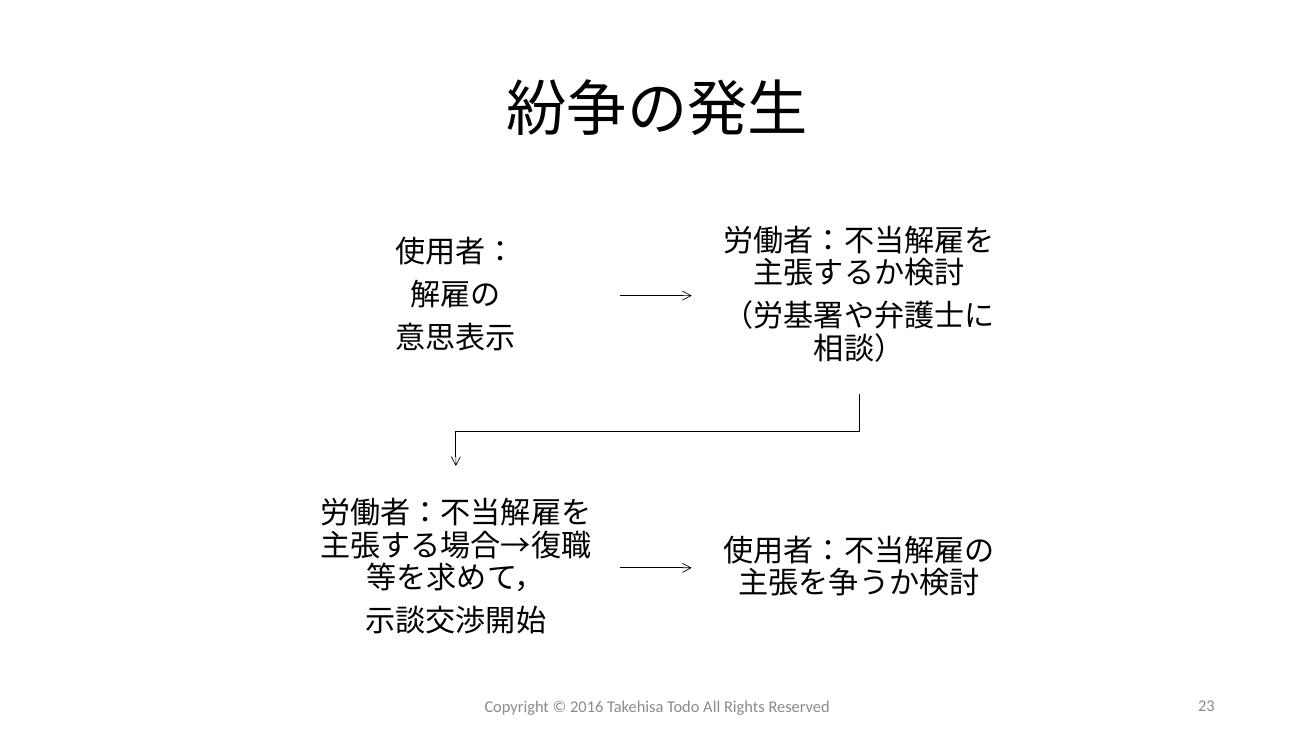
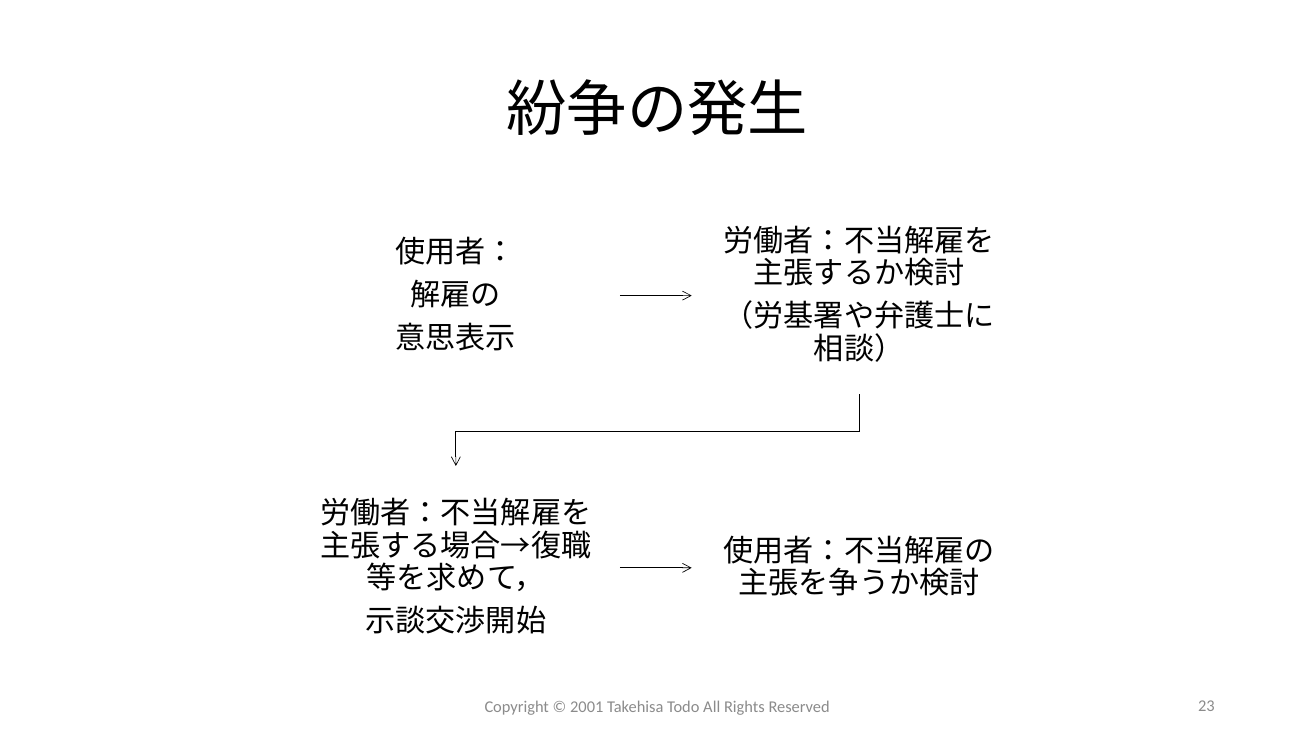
2016: 2016 -> 2001 (587, 706)
